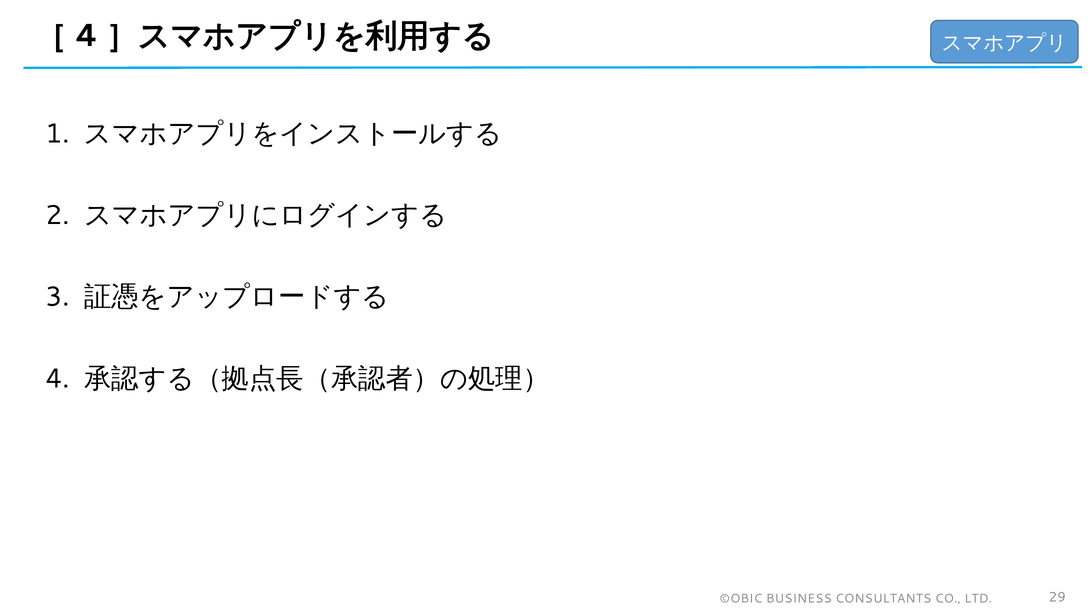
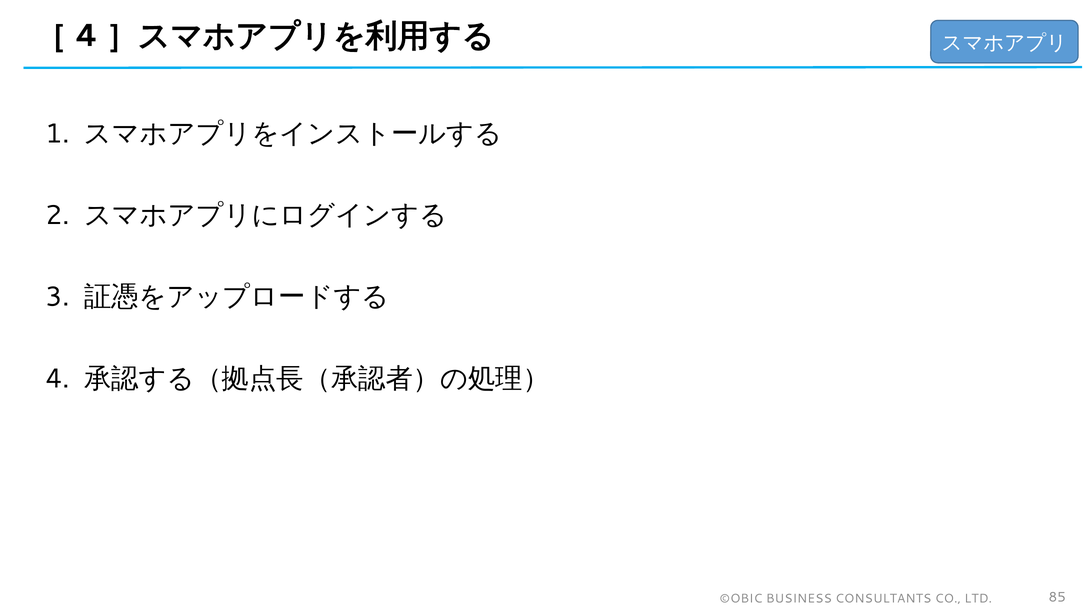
29: 29 -> 85 (1057, 597)
